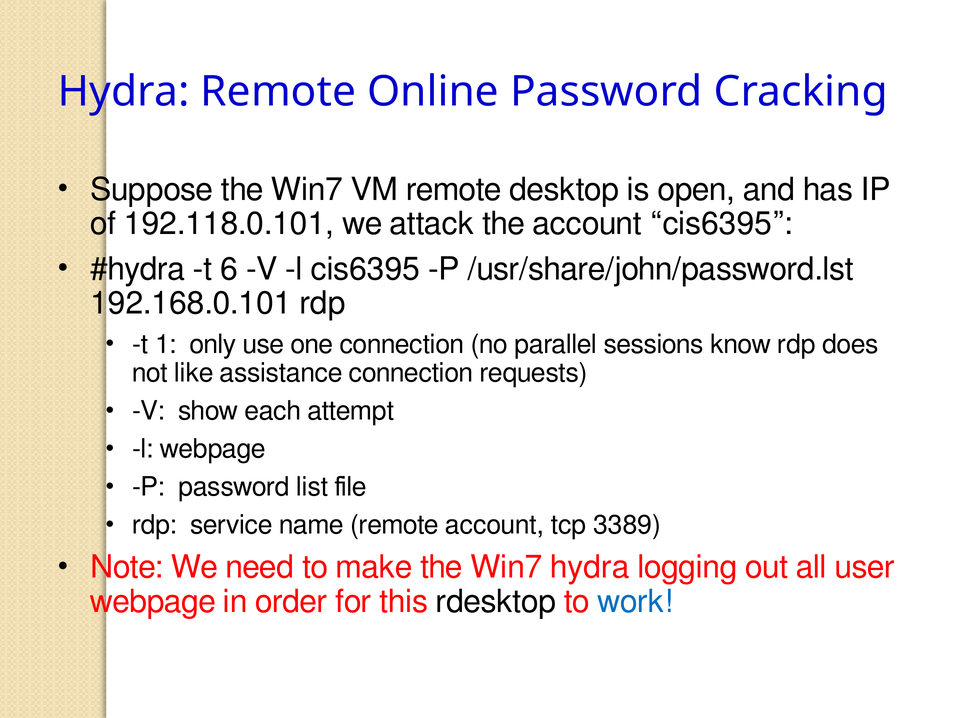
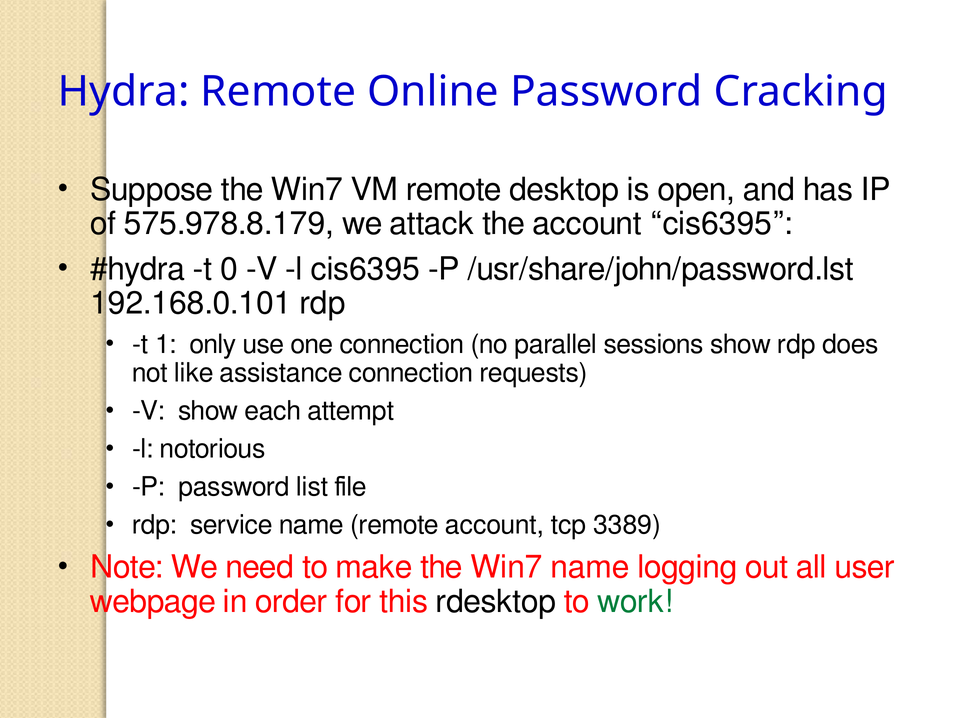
192.118.0.101: 192.118.0.101 -> 575.978.8.179 (229, 224)
6: 6 -> 0 (229, 269)
sessions know: know -> show (740, 345)
l webpage: webpage -> notorious (213, 449)
Win7 hydra: hydra -> name (590, 568)
work colour: blue -> green (636, 602)
